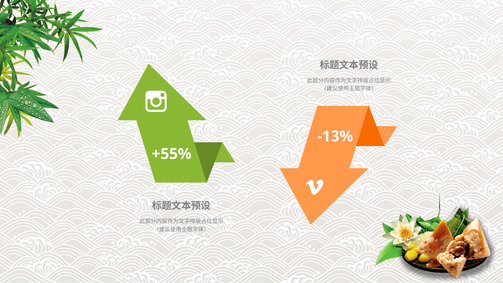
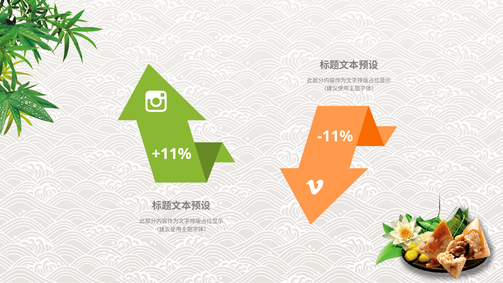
-13%: -13% -> -11% (335, 136)
+55%: +55% -> +11% (172, 154)
